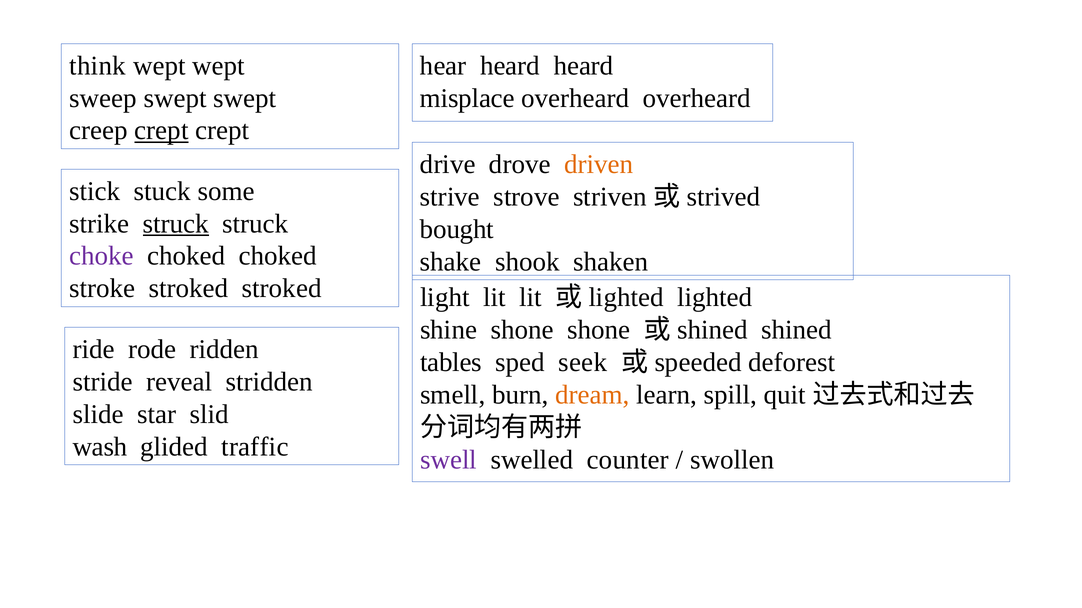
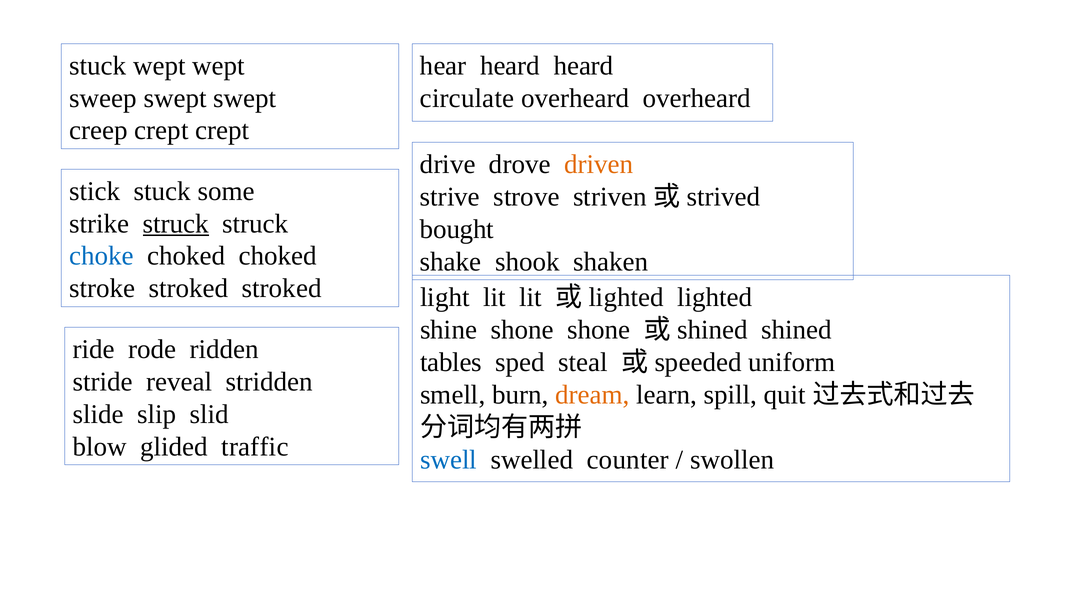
think: think -> stuck (98, 66)
misplace: misplace -> circulate (467, 98)
crept underline: present -> none (161, 131)
choke colour: purple -> blue (102, 256)
seek: seek -> steal (583, 363)
deforest: deforest -> uniform (792, 363)
star: star -> slip (157, 415)
wash: wash -> blow (100, 447)
swell colour: purple -> blue (449, 460)
